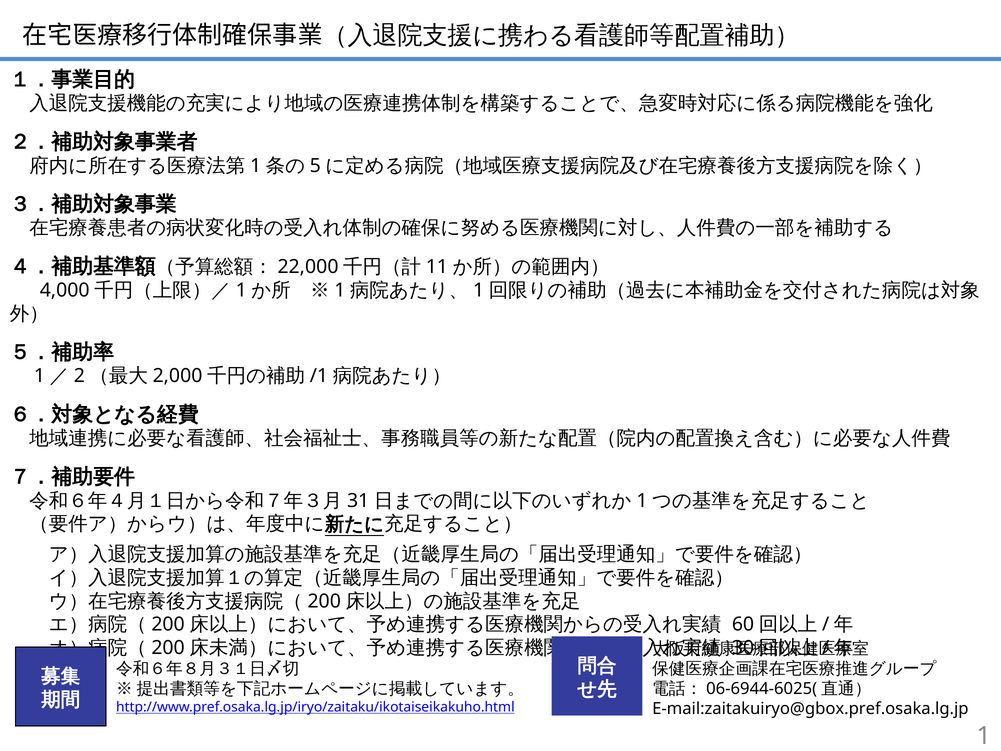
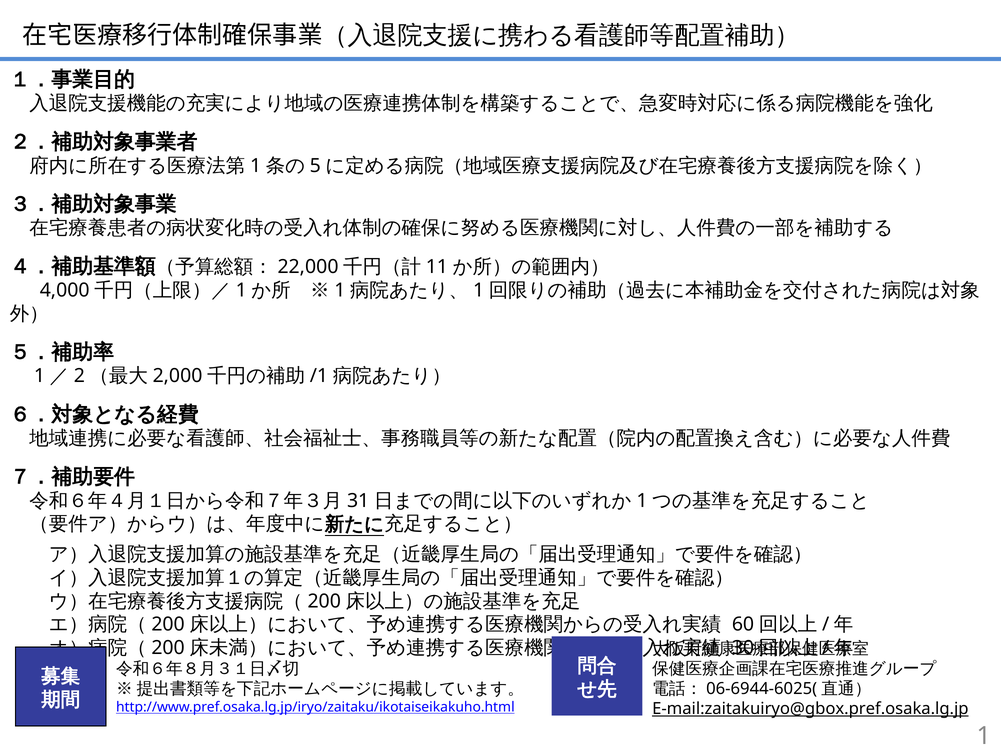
E-mail:zaitakuiryo@gbox.pref.osaka.lg.jp underline: none -> present (810, 709)
